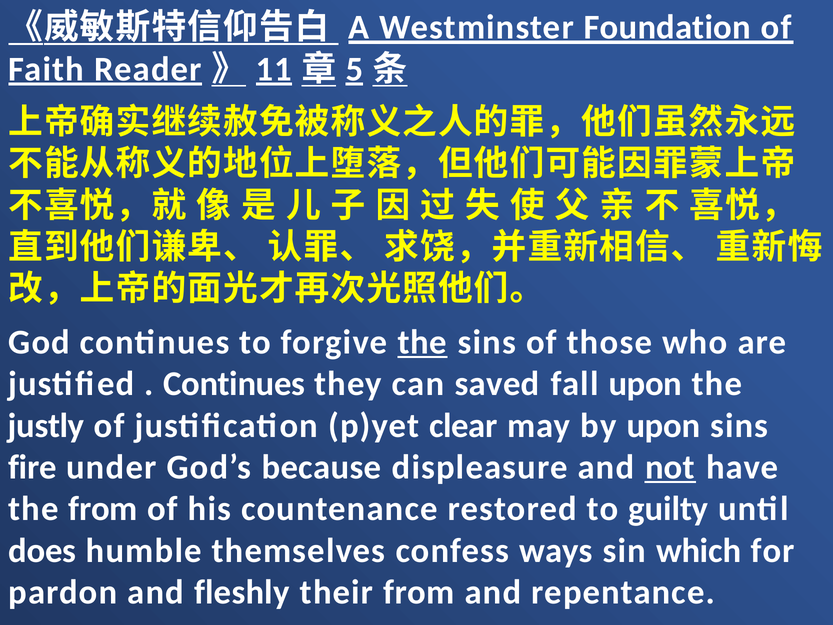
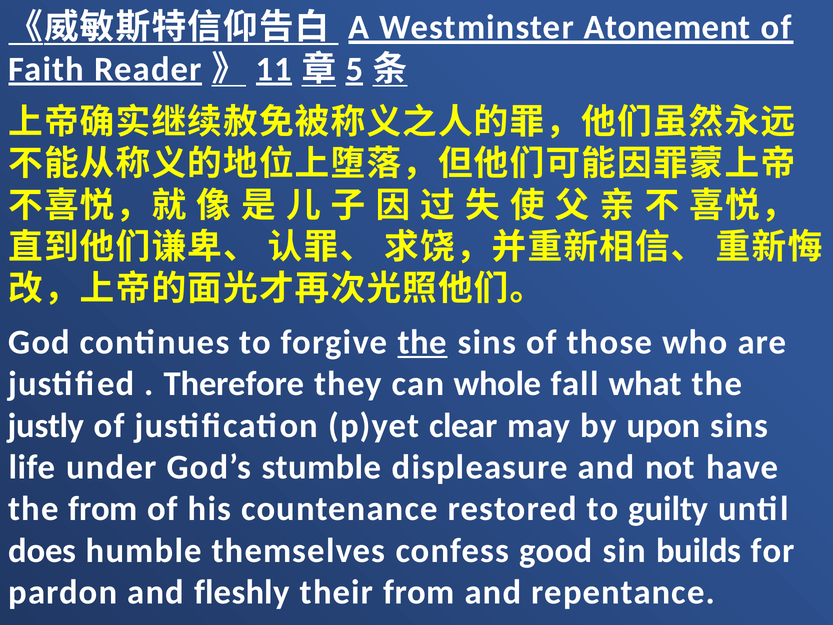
Foundation: Foundation -> Atonement (667, 27)
Continues: Continues -> Therefore (234, 384)
saved: saved -> whole (498, 384)
fall upon: upon -> what (645, 384)
fire: fire -> life (32, 467)
because: because -> stumble (321, 467)
not underline: present -> none (670, 467)
ways: ways -> good (556, 550)
which: which -> builds (699, 550)
